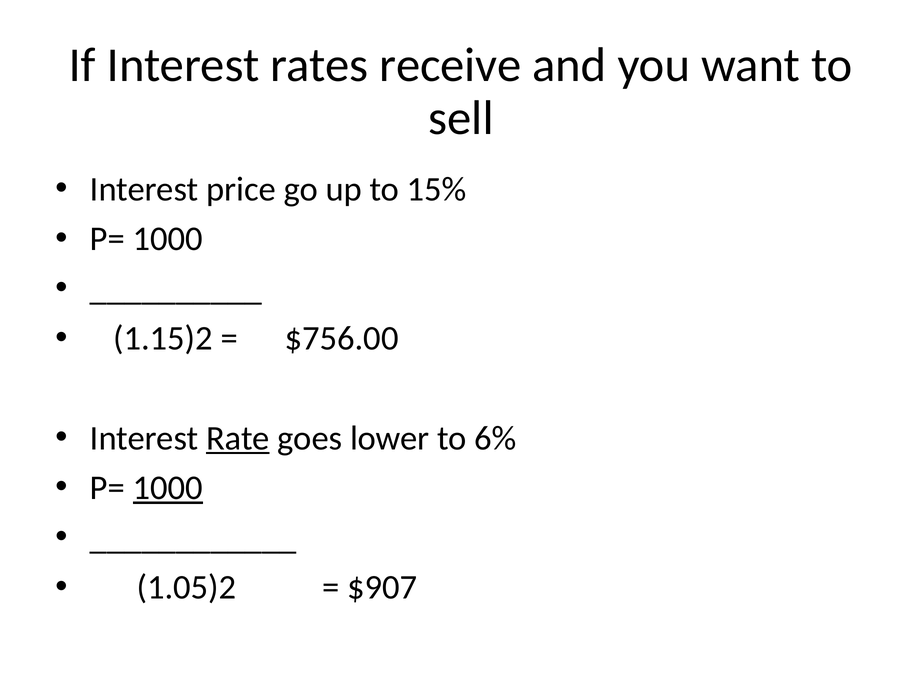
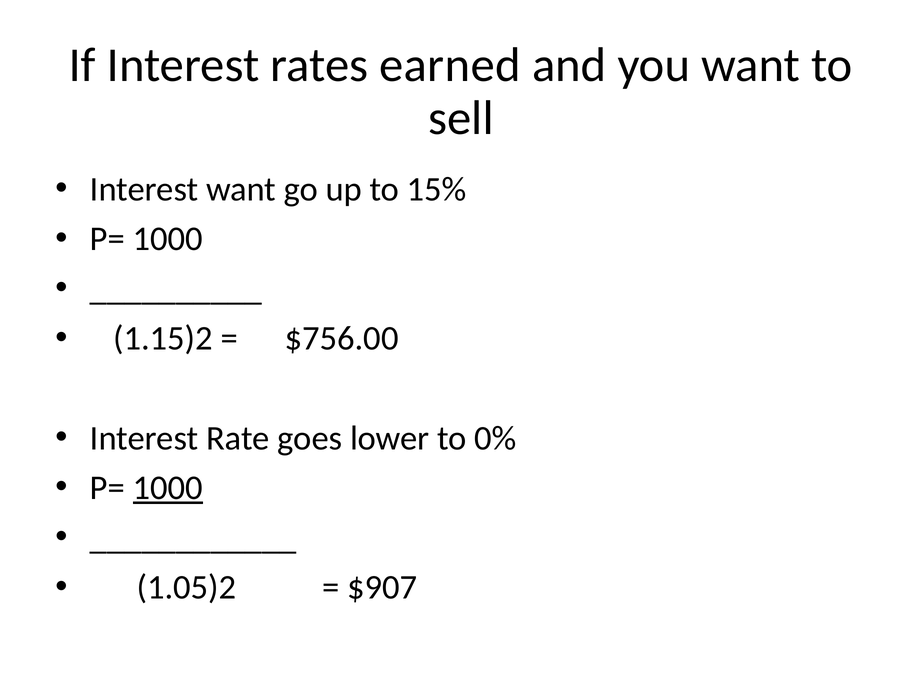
receive: receive -> earned (450, 65)
Interest price: price -> want (241, 189)
Rate underline: present -> none (238, 438)
6%: 6% -> 0% (495, 438)
